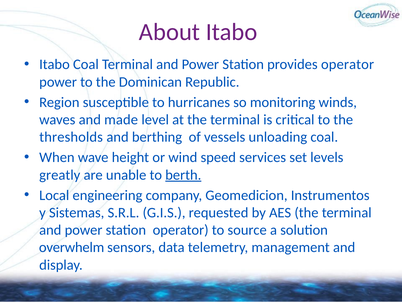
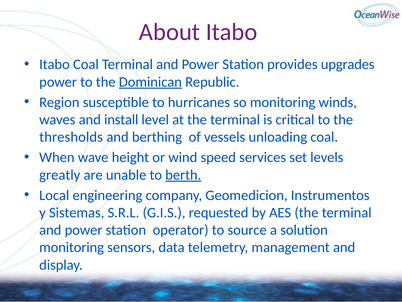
provides operator: operator -> upgrades (348, 64)
Dominican underline: none -> present (150, 82)
made: made -> install (121, 119)
overwhelm: overwhelm -> monitoring (72, 247)
